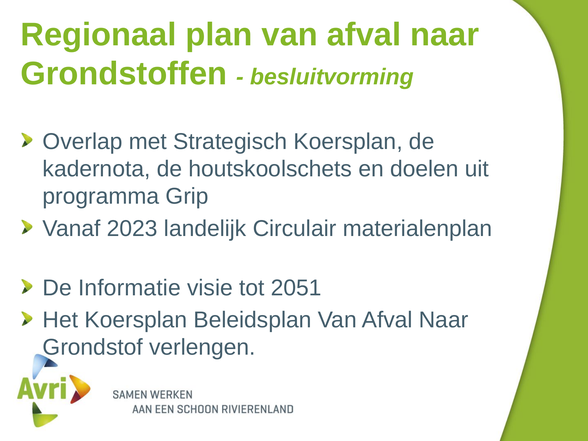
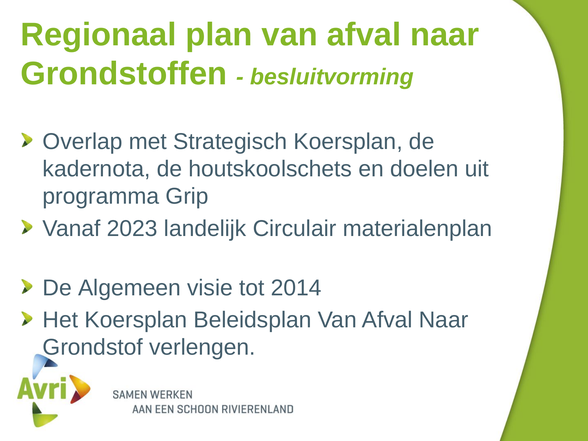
Informatie: Informatie -> Algemeen (130, 288)
2051: 2051 -> 2014 (296, 288)
